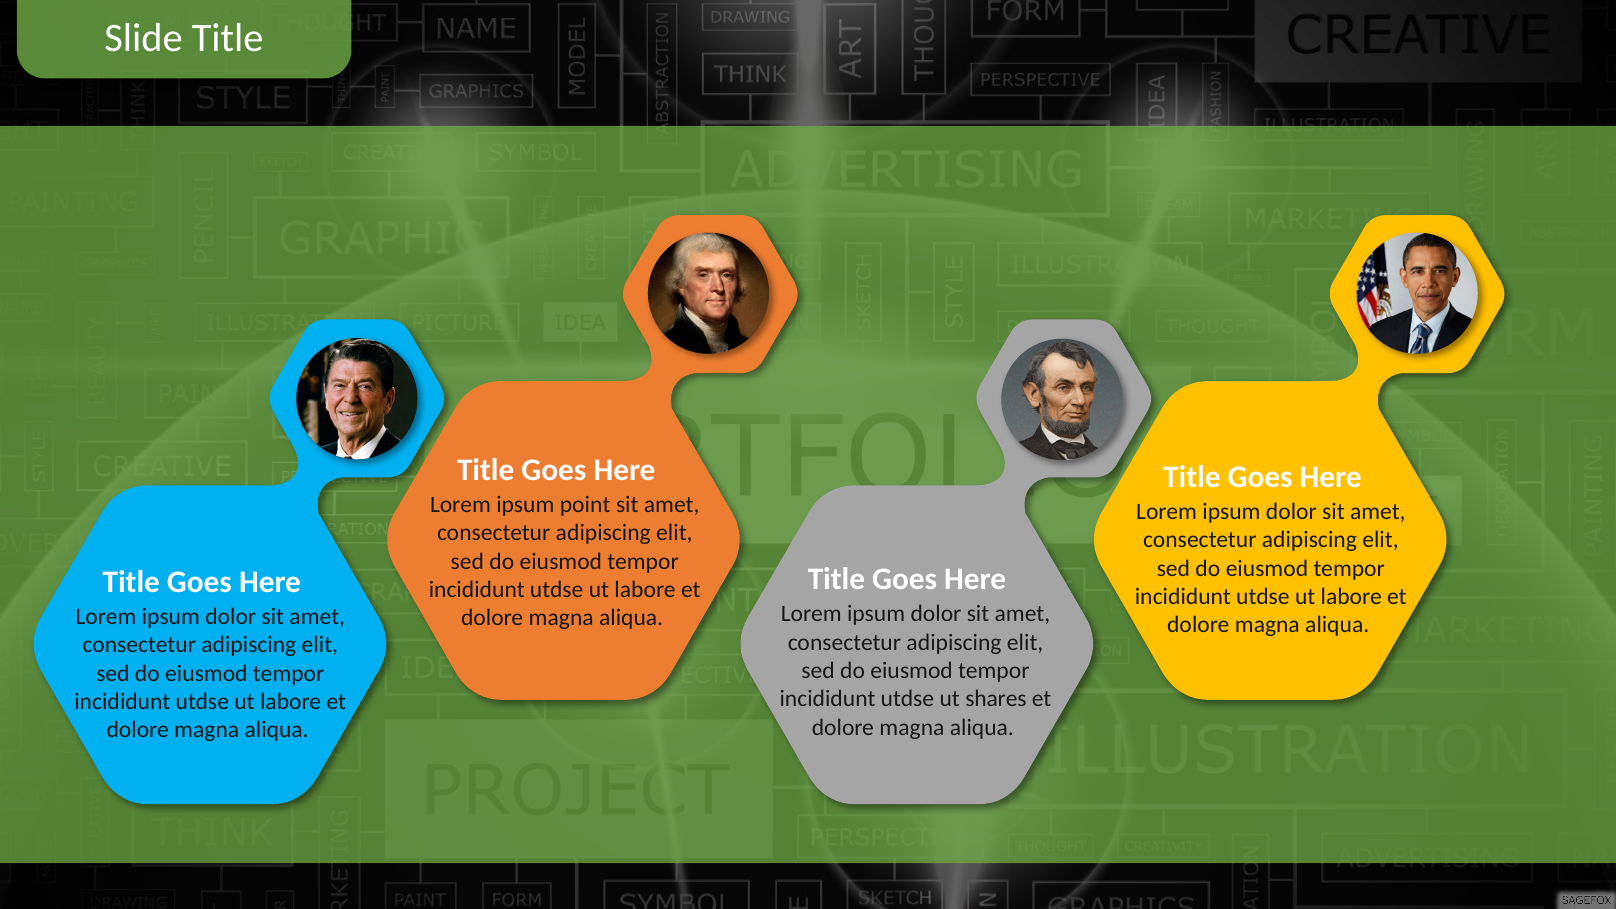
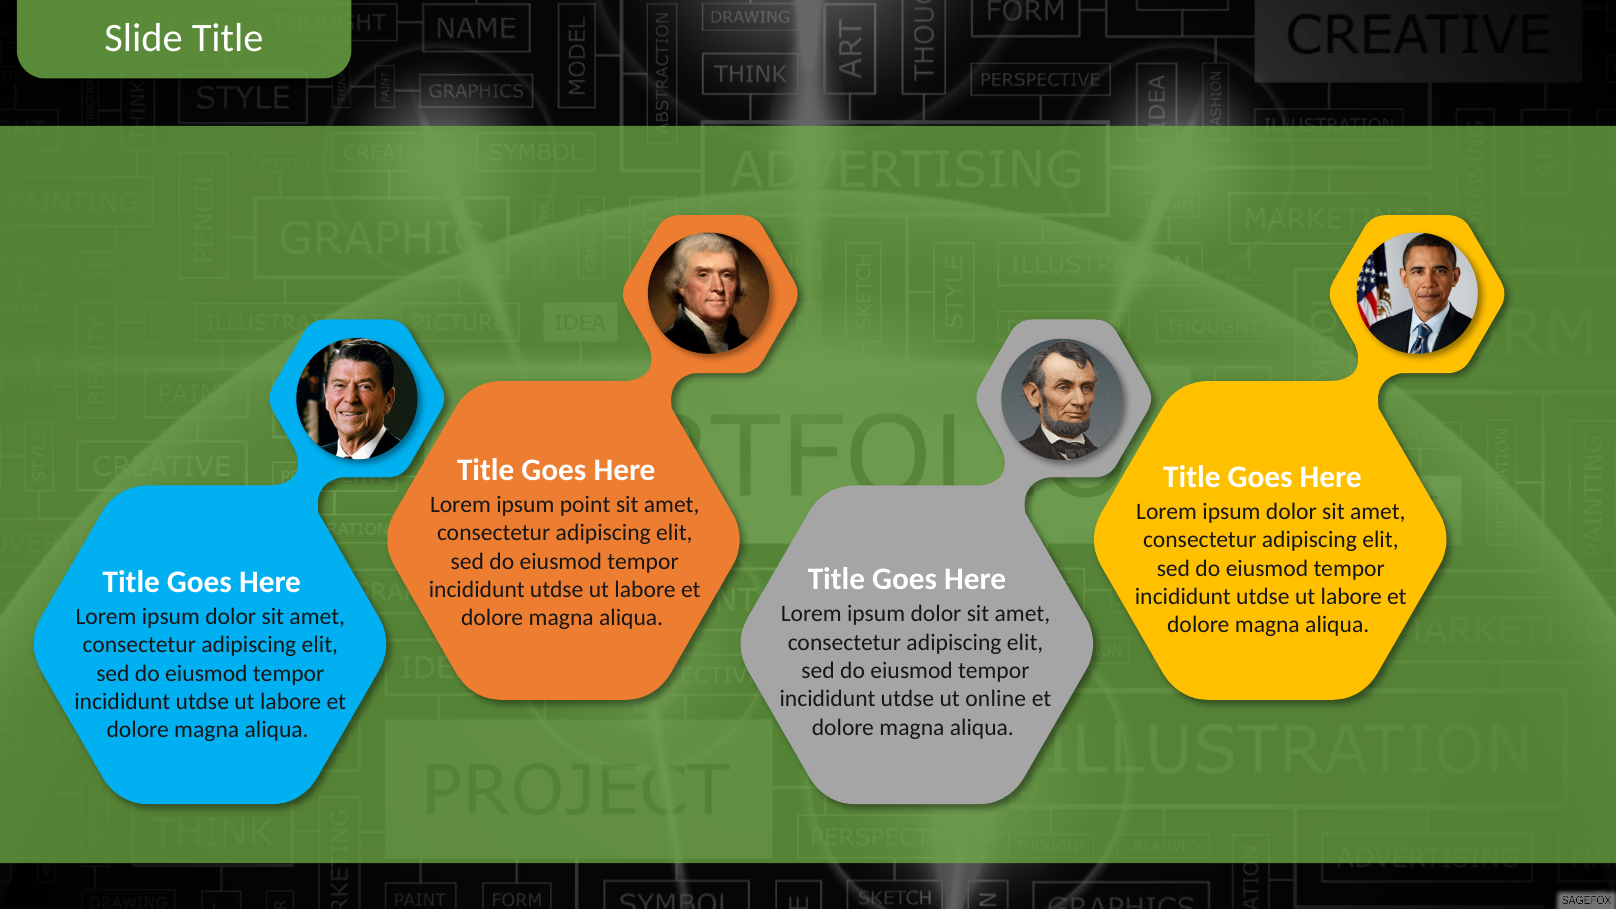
shares: shares -> online (996, 699)
